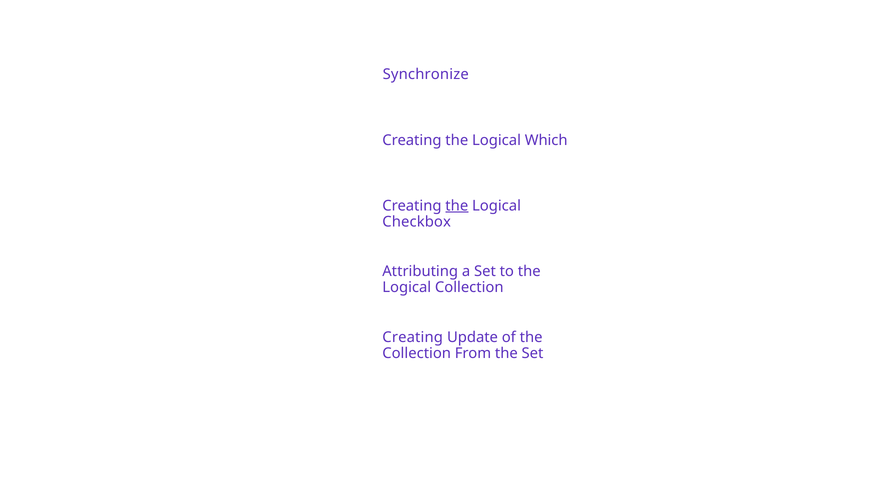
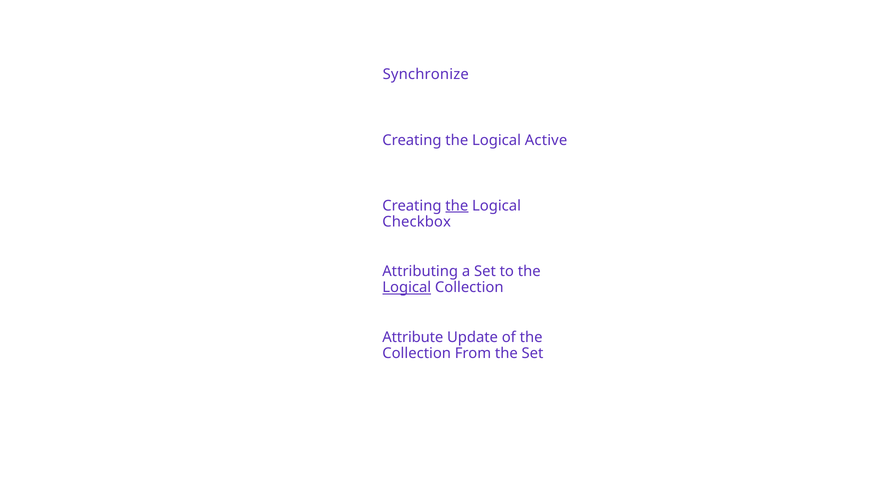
Which: Which -> Active (546, 140)
Logical underline: none -> present (407, 288)
Creating: Creating -> Attribute (413, 338)
